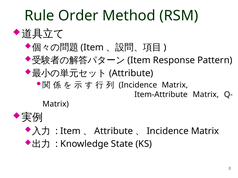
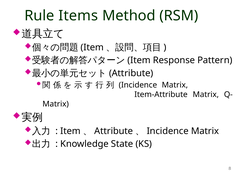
Order: Order -> Items (78, 16)
